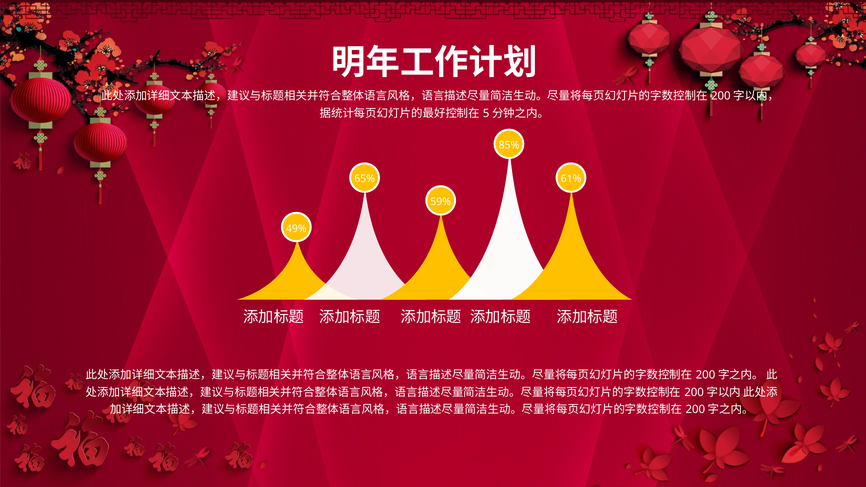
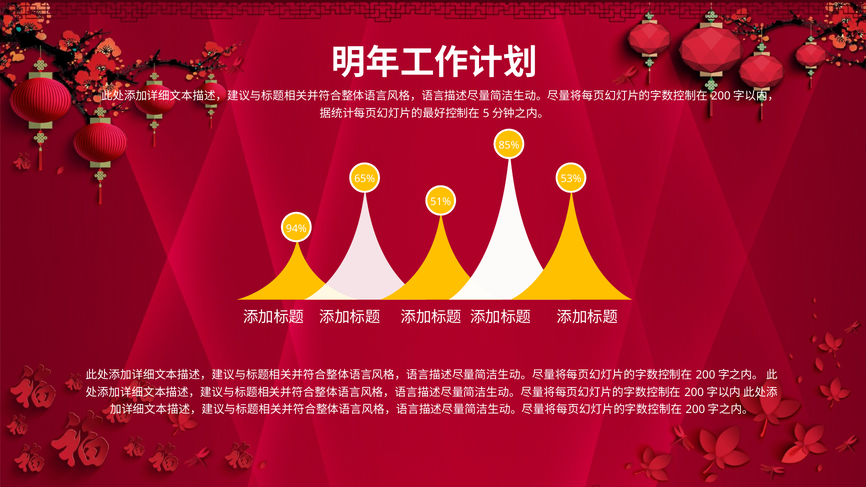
61%: 61% -> 53% (571, 179)
59%: 59% -> 51% (441, 202)
49%: 49% -> 94% (296, 229)
